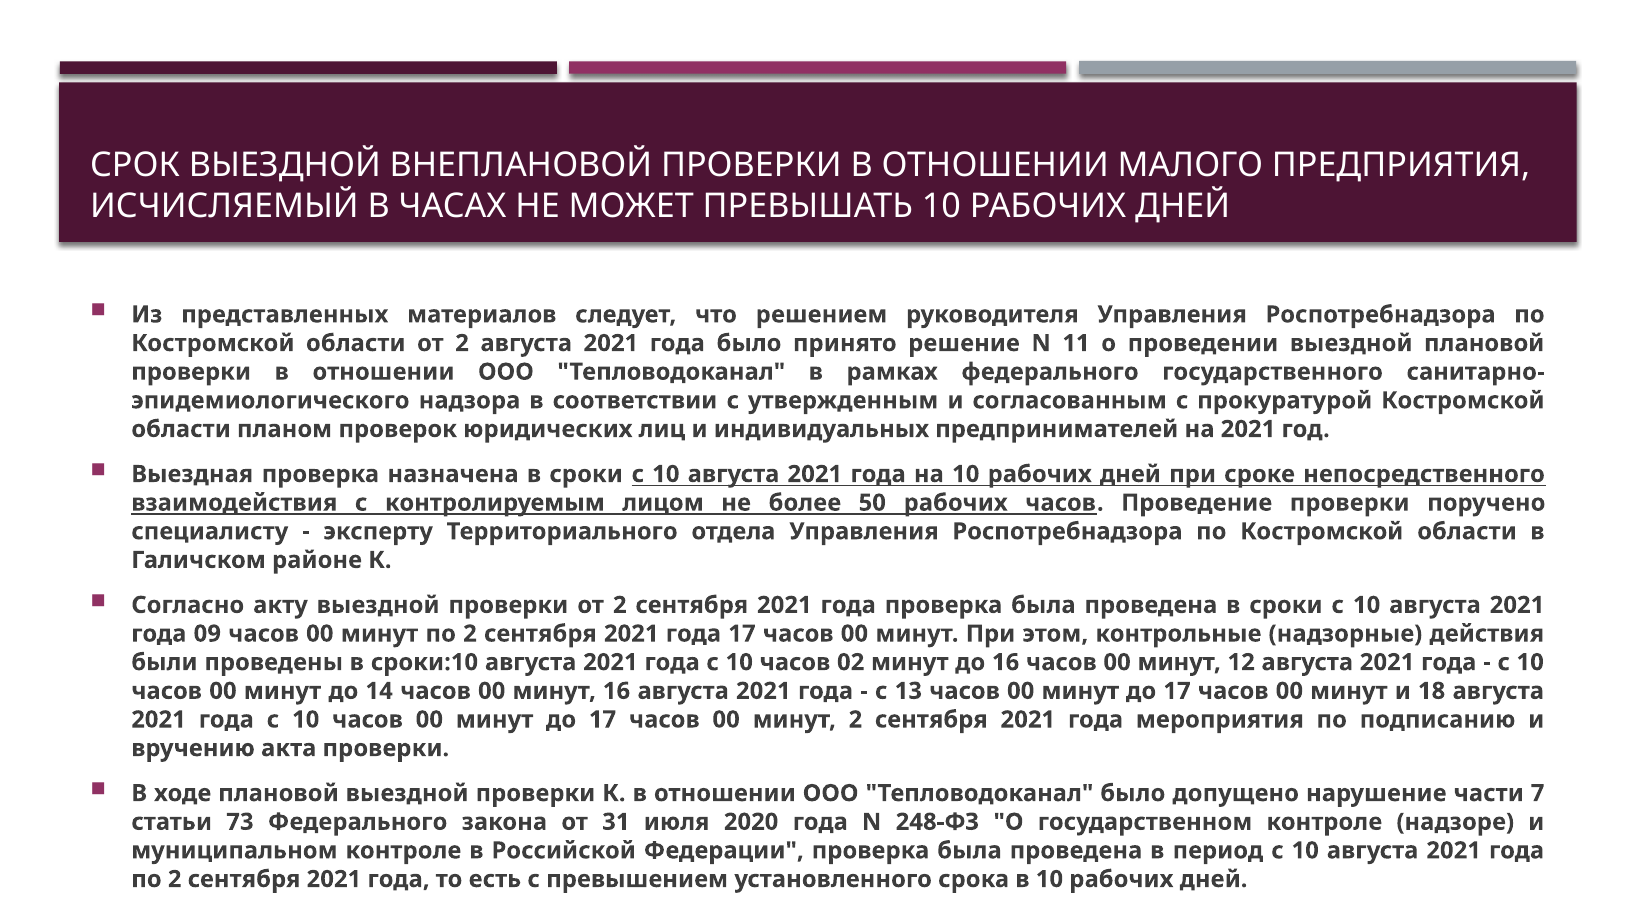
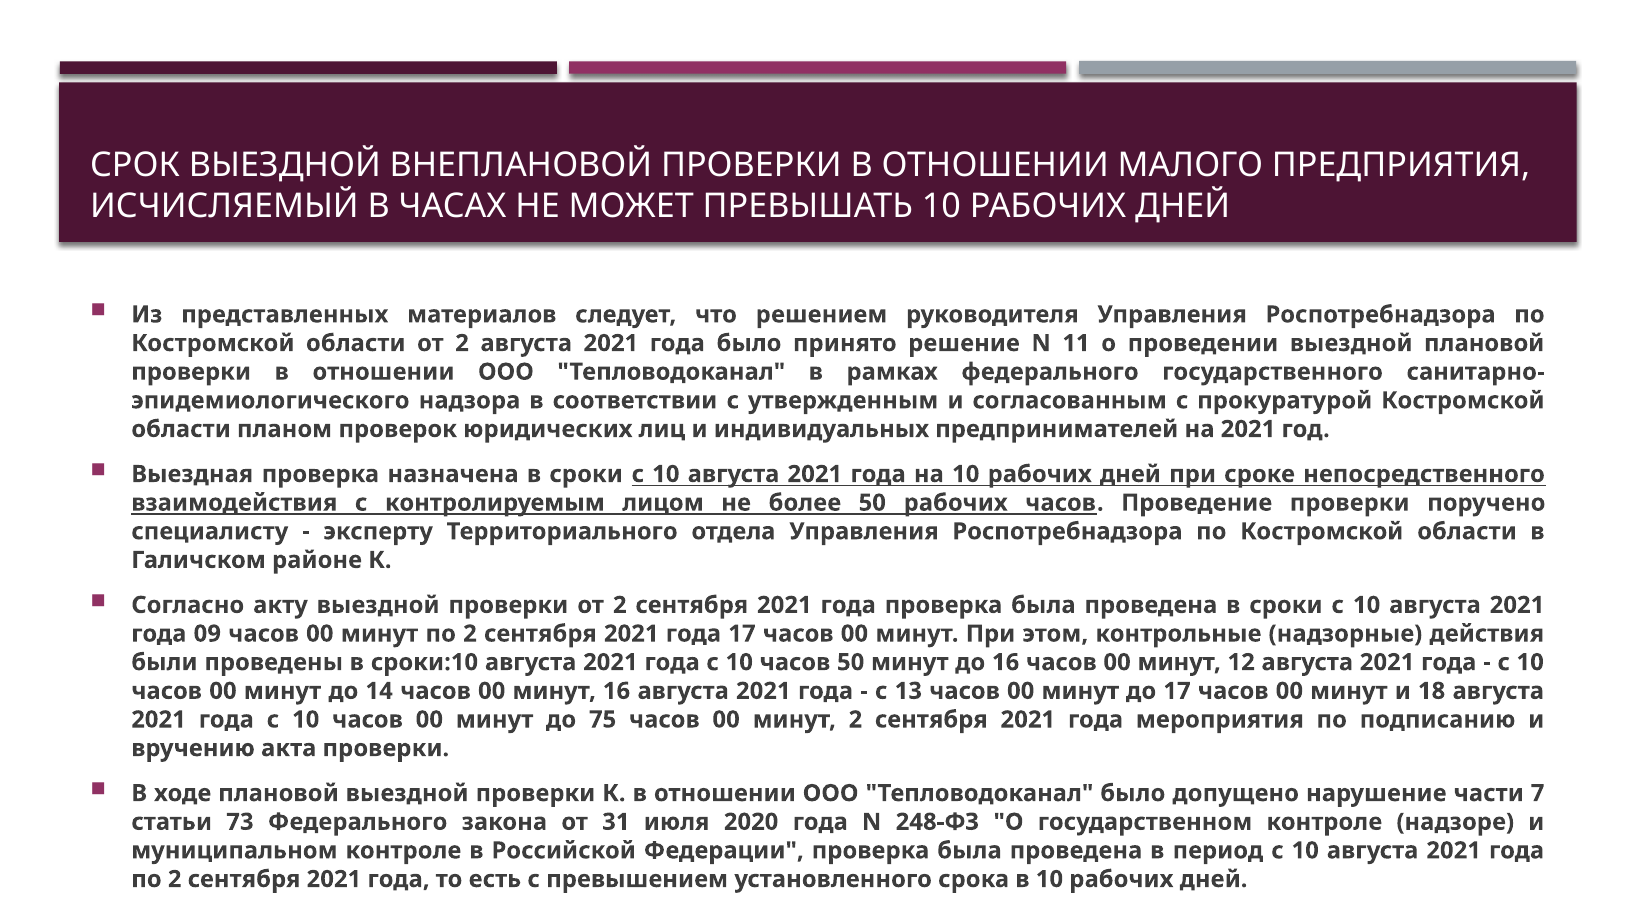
часов 02: 02 -> 50 (851, 663)
17: 17 -> 75 (603, 720)
